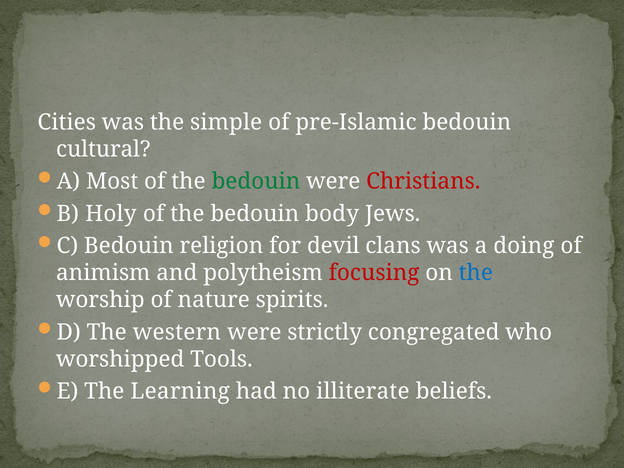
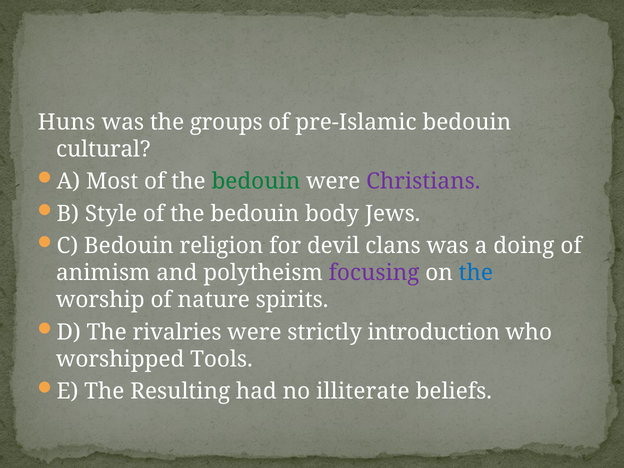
Cities: Cities -> Huns (67, 122)
simple: simple -> groups (226, 122)
Christians colour: red -> purple (423, 181)
Holy: Holy -> Style (111, 214)
focusing colour: red -> purple (374, 273)
western: western -> rivalries (177, 332)
congregated: congregated -> introduction (434, 332)
Learning: Learning -> Resulting (180, 391)
